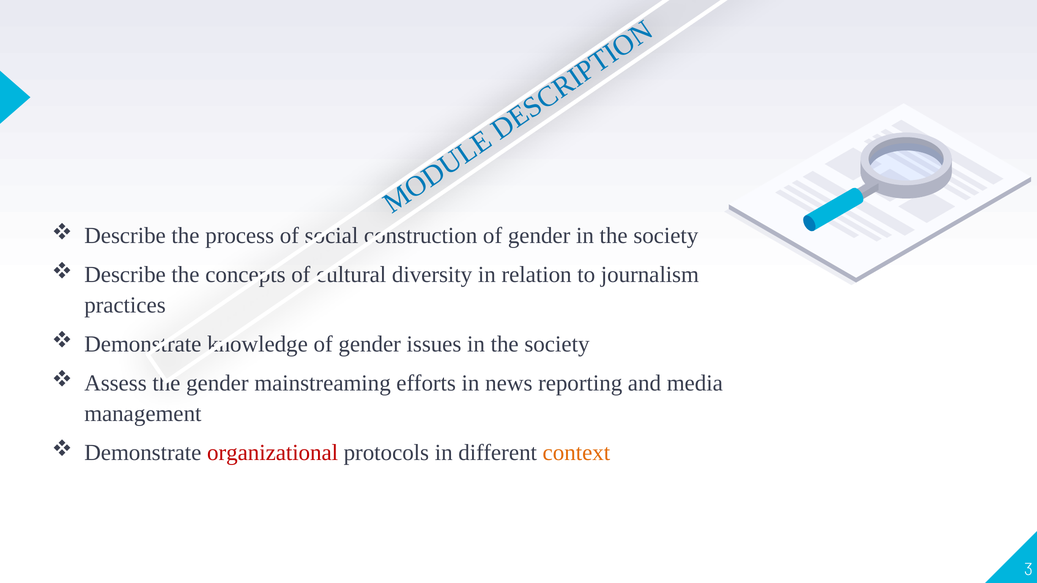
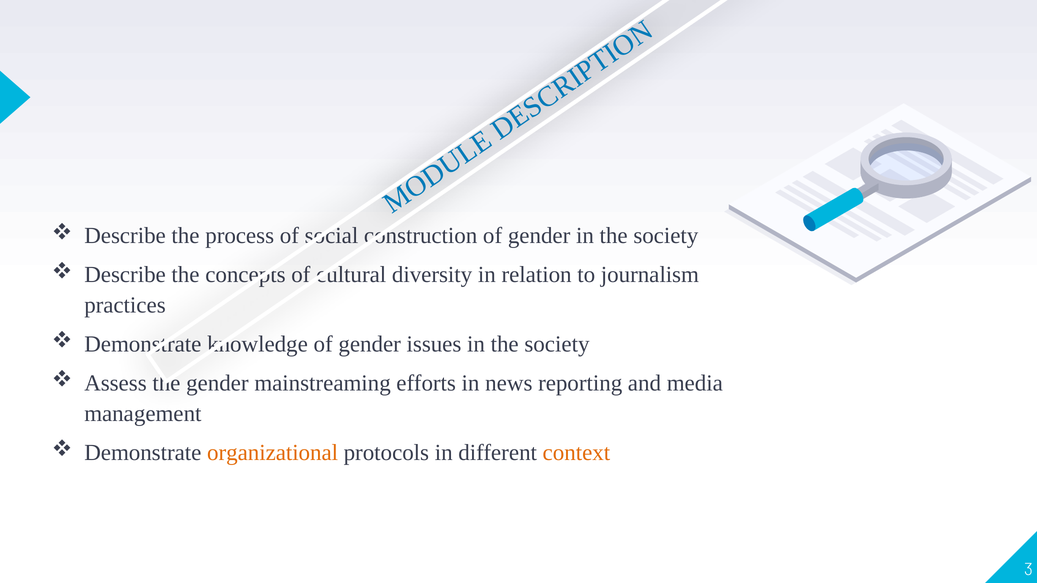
organizational colour: red -> orange (273, 453)
